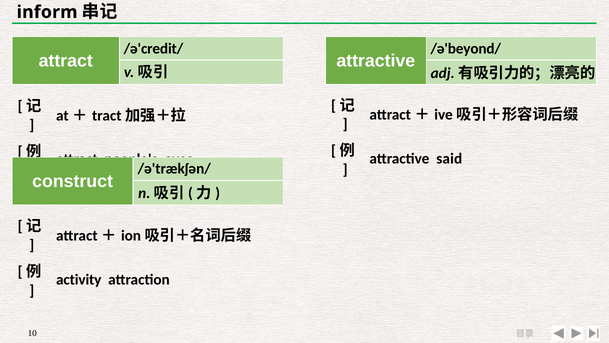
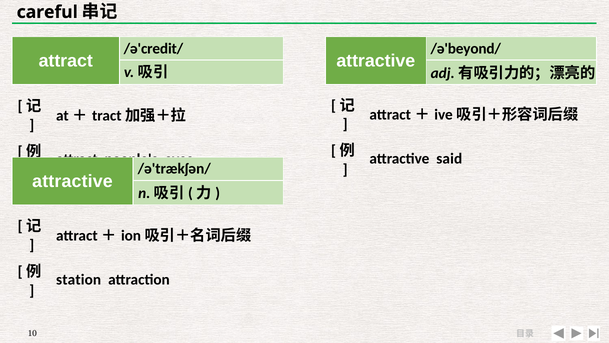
inform: inform -> careful (47, 12)
construct: construct -> attractive (72, 181)
activity: activity -> station (79, 279)
